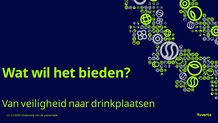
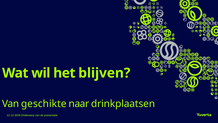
bieden: bieden -> blijven (104, 73)
veiligheid: veiligheid -> geschikte (44, 103)
